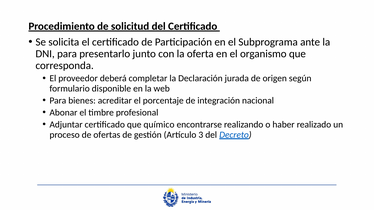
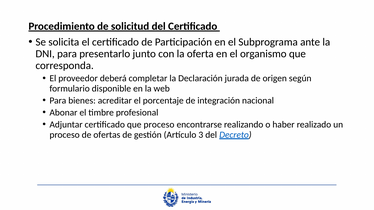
que químico: químico -> proceso (159, 125)
